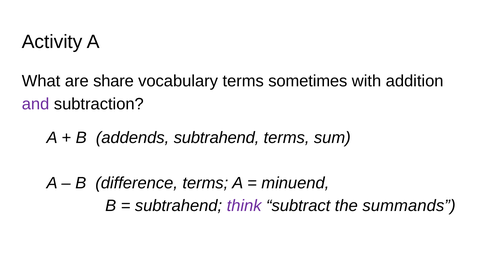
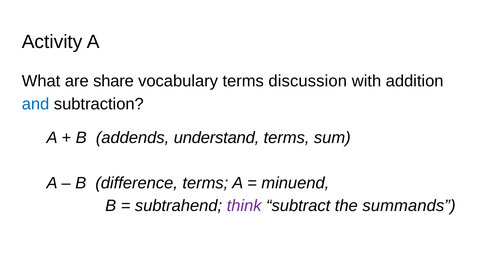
sometimes: sometimes -> discussion (308, 81)
and colour: purple -> blue (36, 104)
addends subtrahend: subtrahend -> understand (217, 138)
